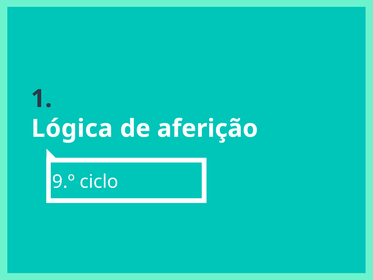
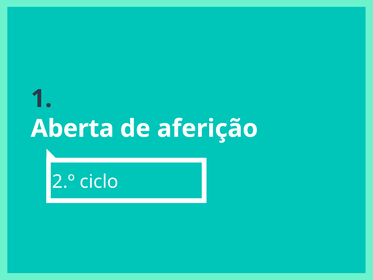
Lógica: Lógica -> Aberta (72, 128)
9.º: 9.º -> 2.º (64, 182)
